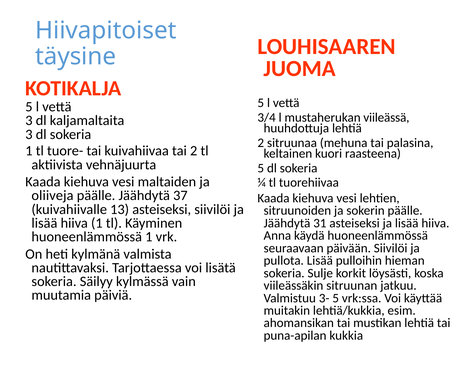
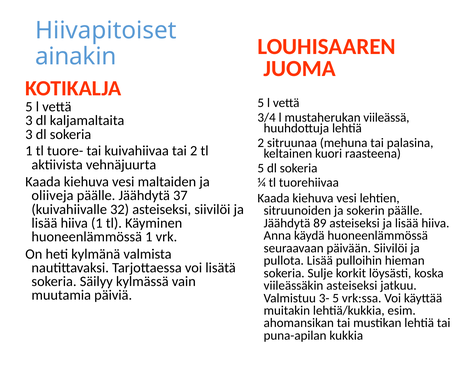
täysine: täysine -> ainakin (76, 57)
13: 13 -> 32 (120, 209)
31: 31 -> 89 (320, 223)
viileässäkin sitruunan: sitruunan -> asteiseksi (352, 286)
